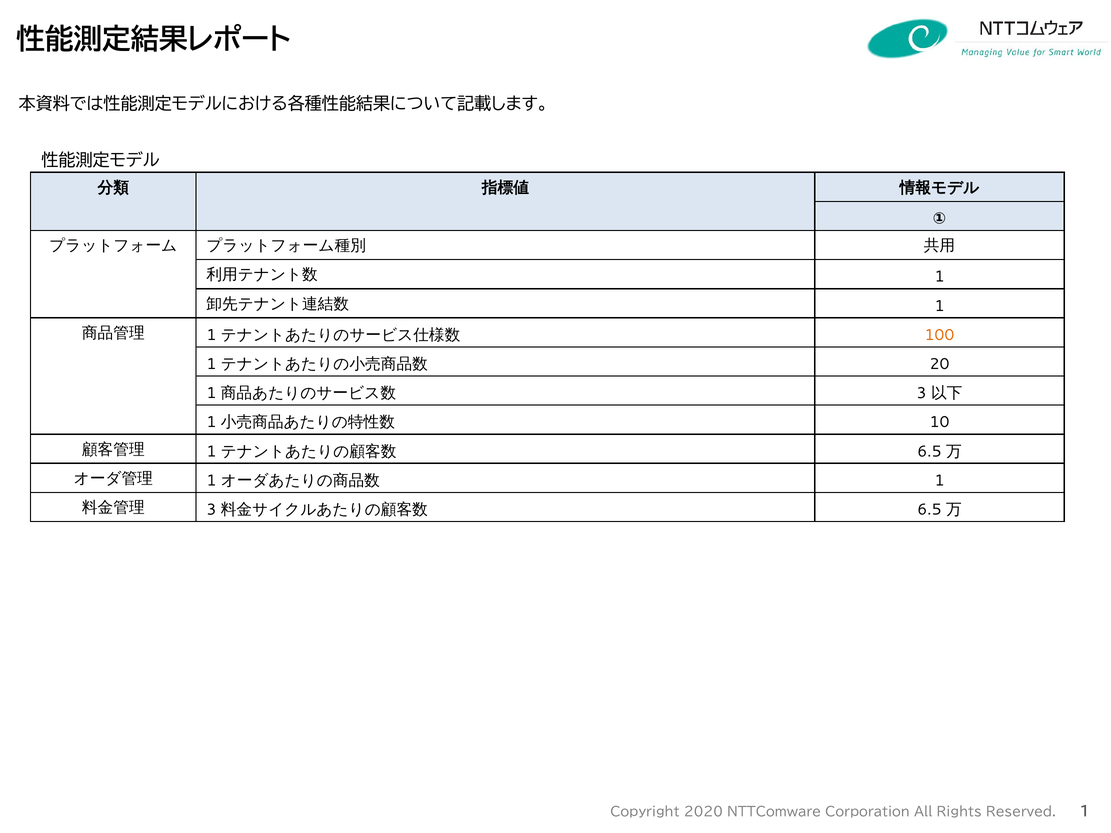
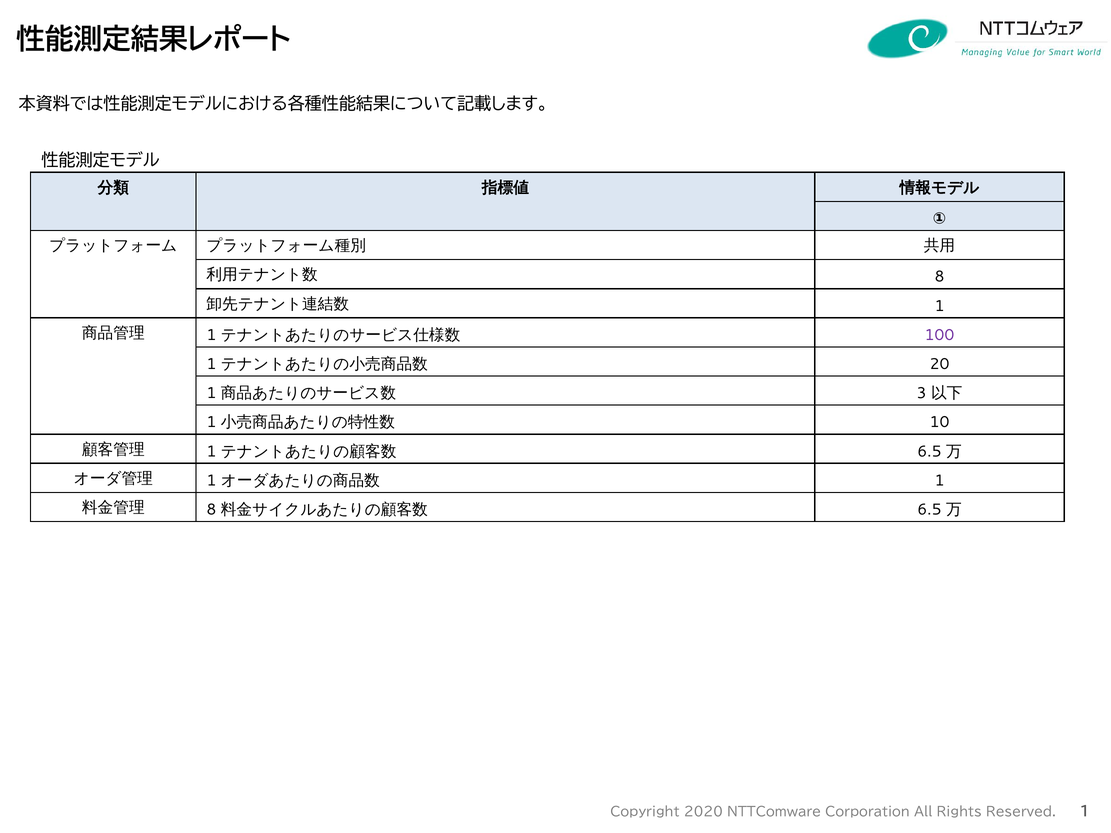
1: 1 -> 8 (940, 277)
100 colour: orange -> purple (939, 335)
3: 3 -> 8 (211, 510)
